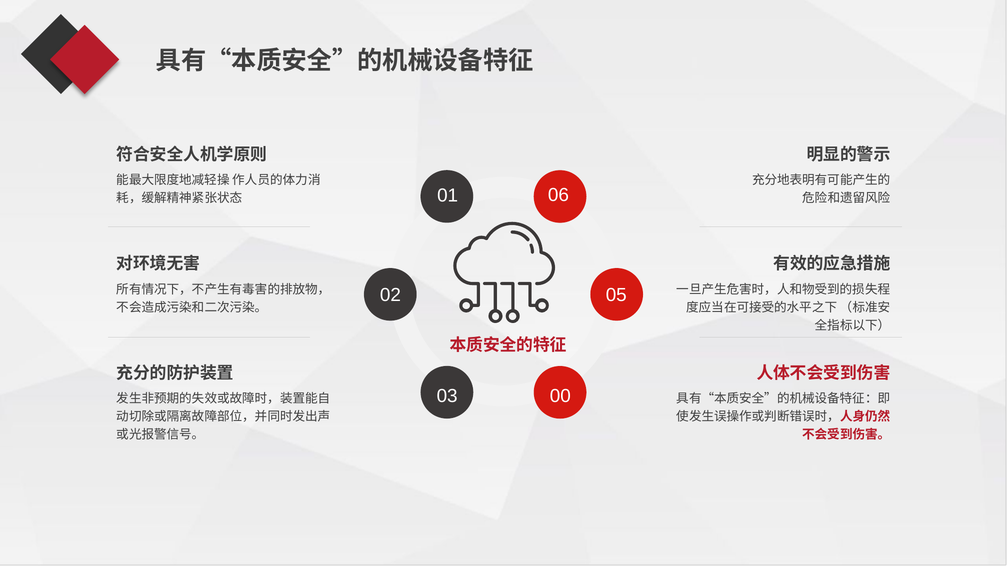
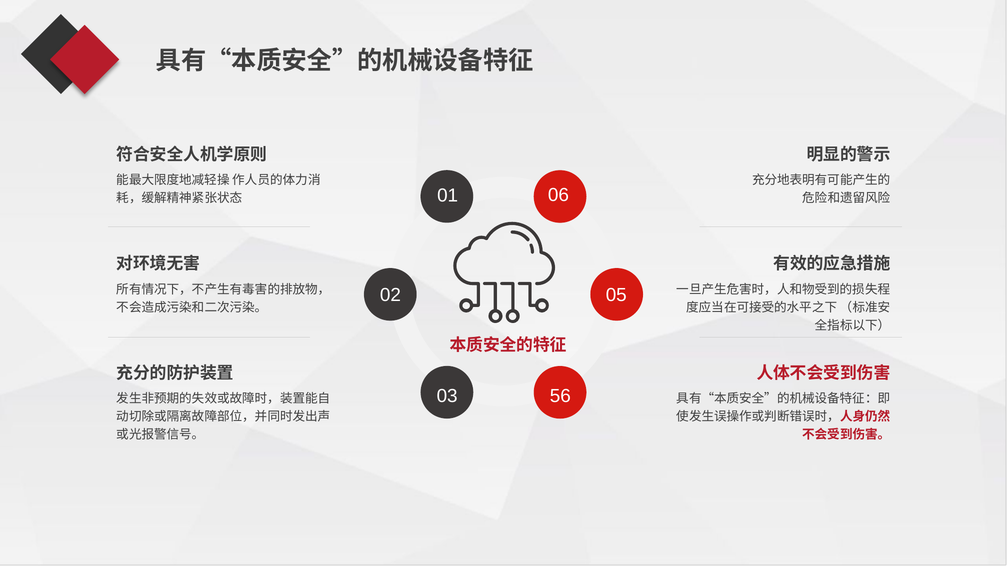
00: 00 -> 56 (560, 396)
